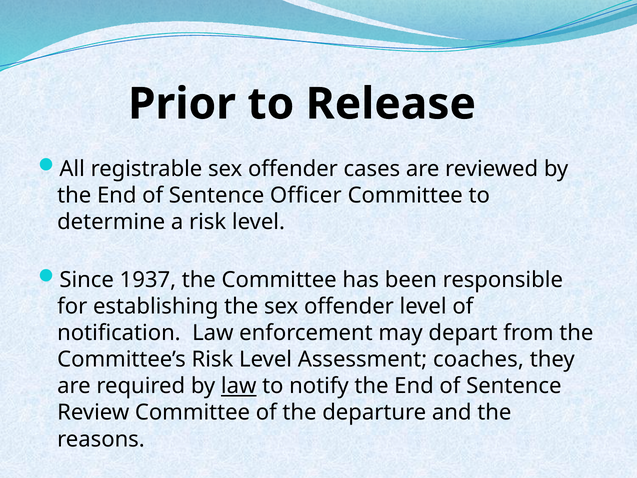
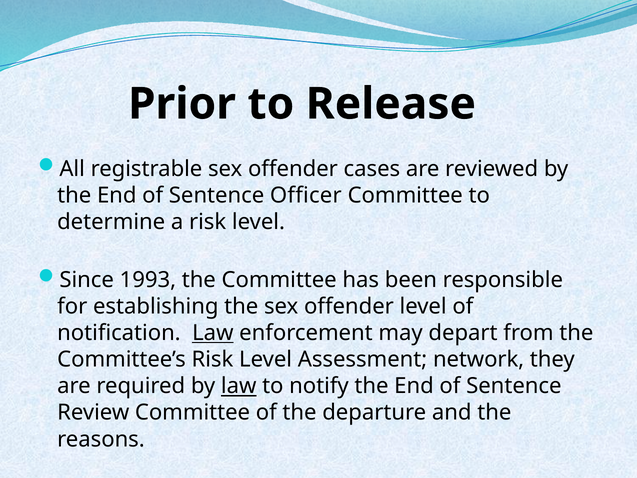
1937: 1937 -> 1993 (148, 280)
Law underline: none -> present (213, 333)
coaches: coaches -> network (479, 359)
